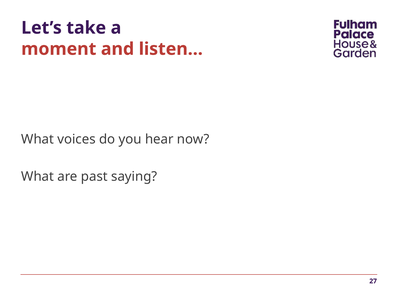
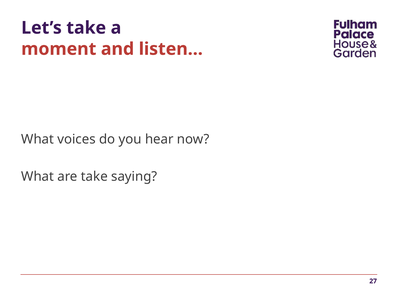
are past: past -> take (94, 176)
